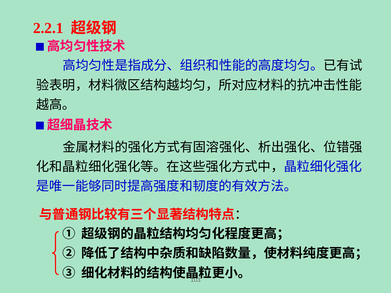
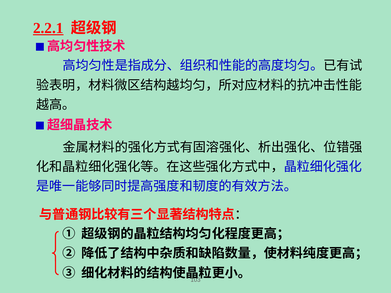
2.2.1 underline: none -> present (48, 28)
